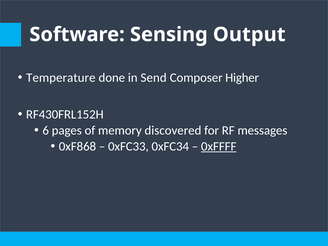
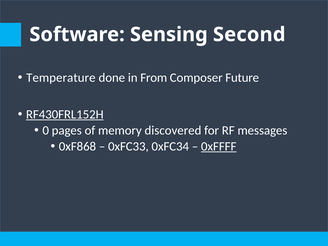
Output: Output -> Second (249, 35)
Send: Send -> From (154, 78)
Higher: Higher -> Future (242, 78)
RF430FRL152H underline: none -> present (65, 114)
6: 6 -> 0 (46, 130)
